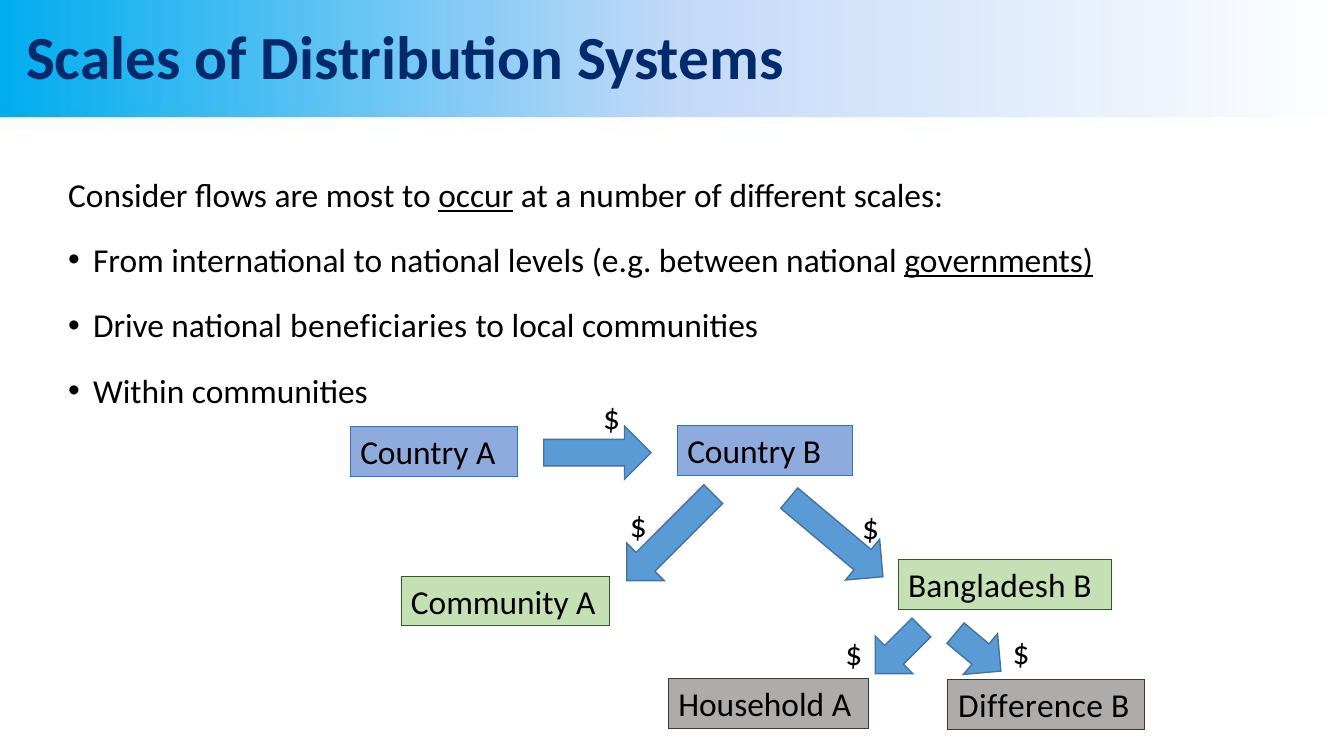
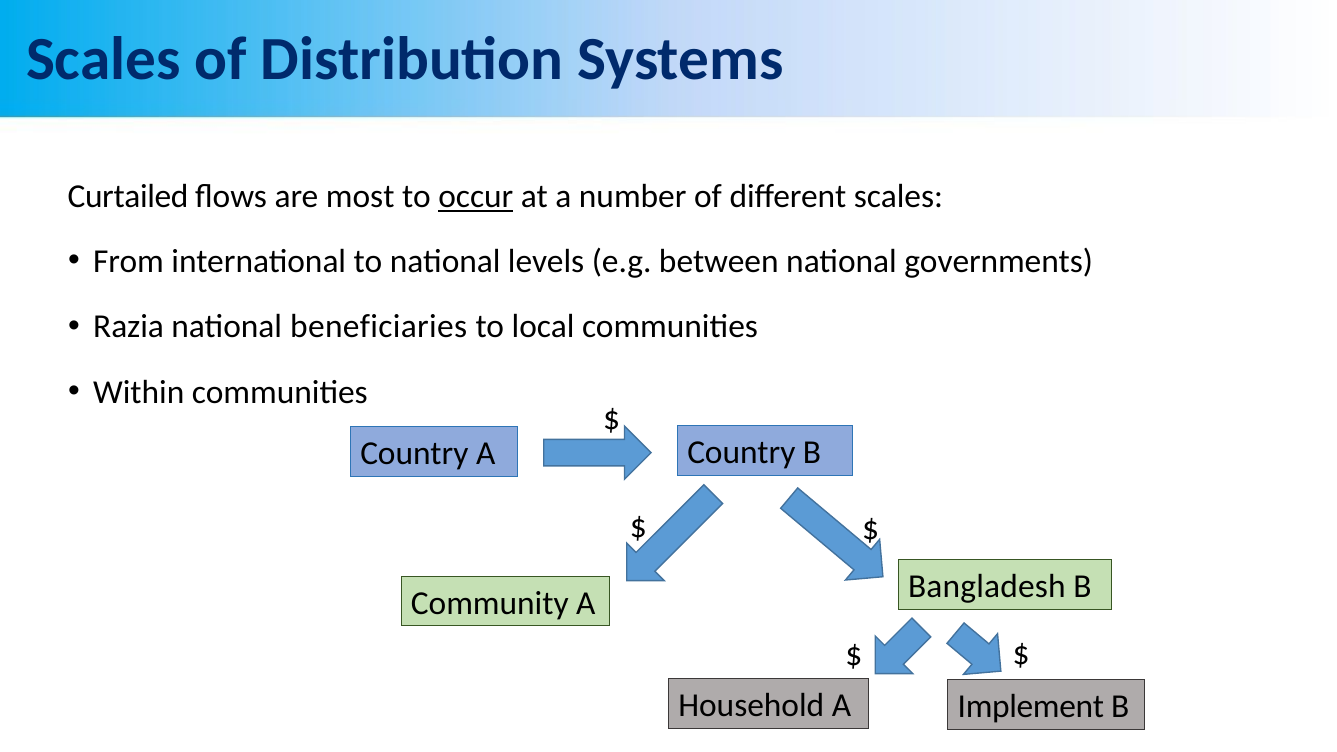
Consider: Consider -> Curtailed (128, 197)
governments underline: present -> none (999, 262)
Drive: Drive -> Razia (129, 327)
Difference: Difference -> Implement (1031, 707)
